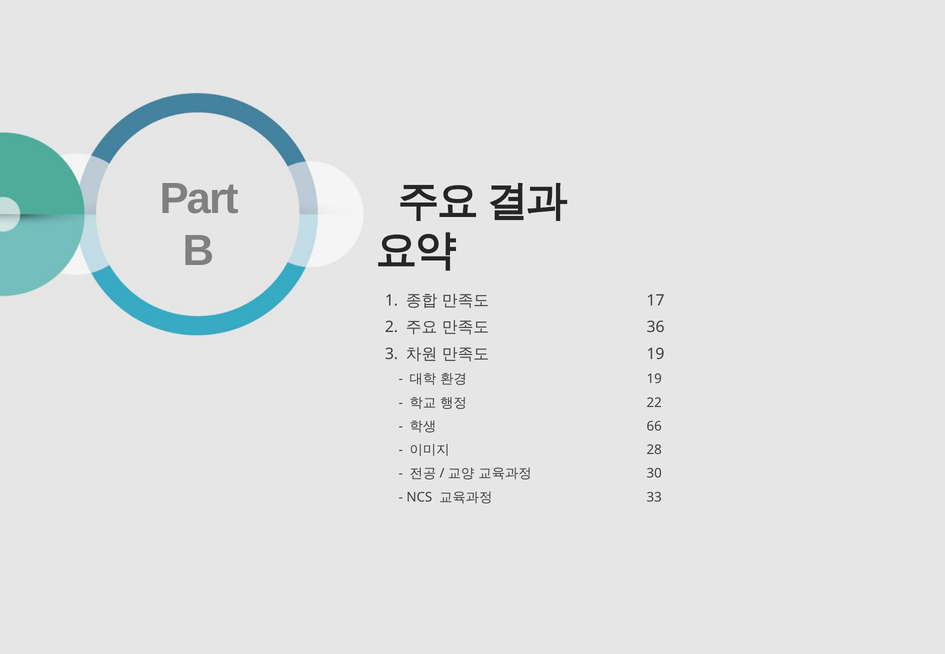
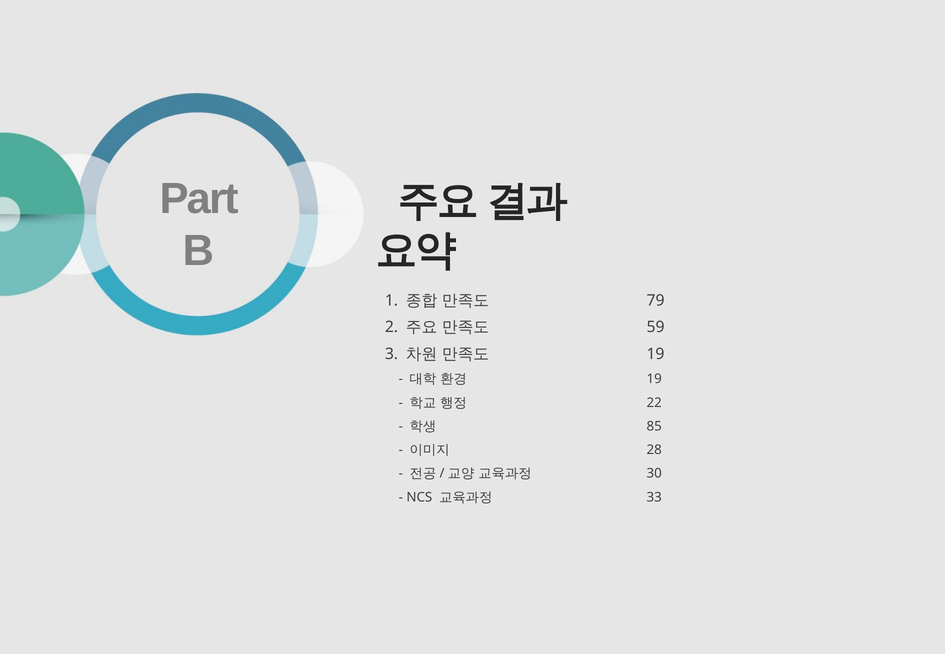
17: 17 -> 79 (656, 301)
36: 36 -> 59 (656, 327)
66: 66 -> 85 (654, 426)
